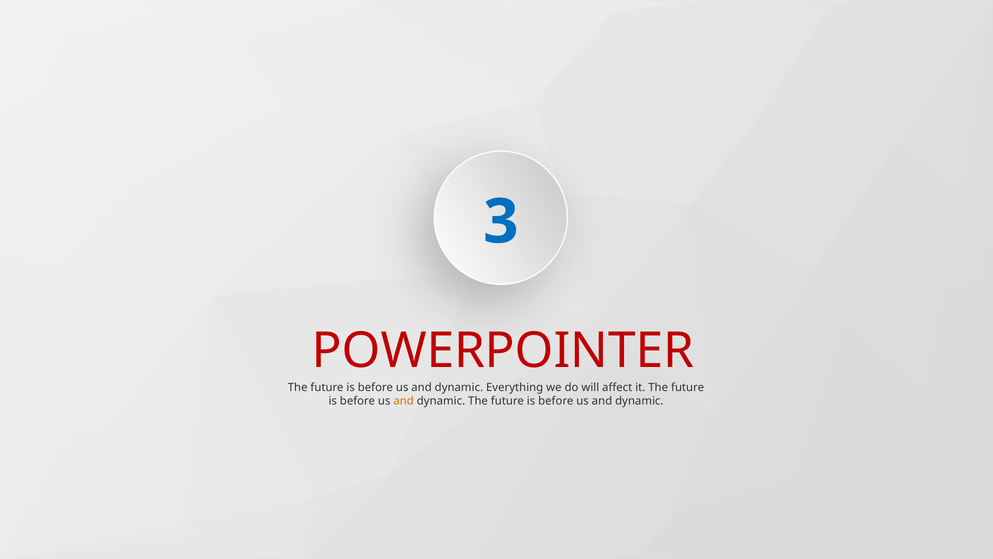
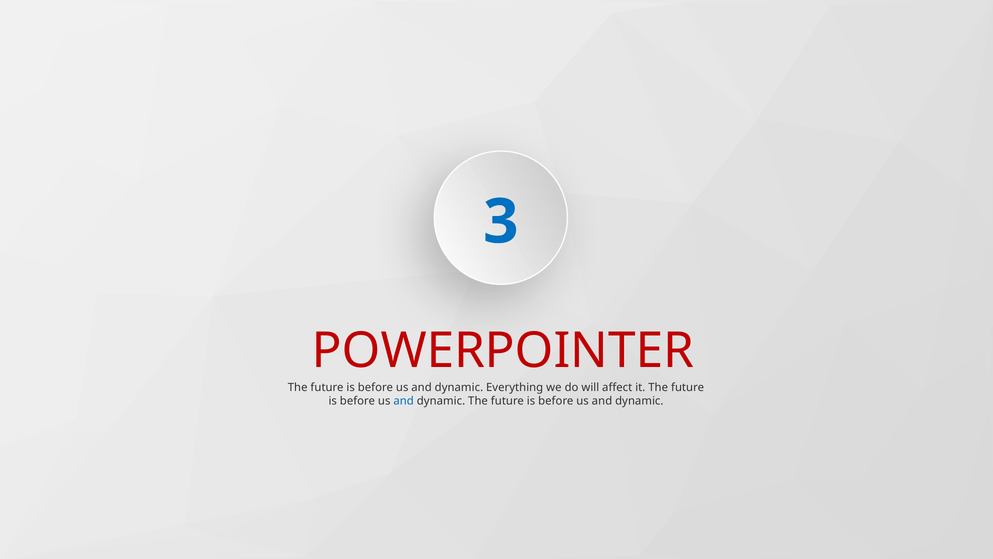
and colour: orange -> blue (404, 401)
